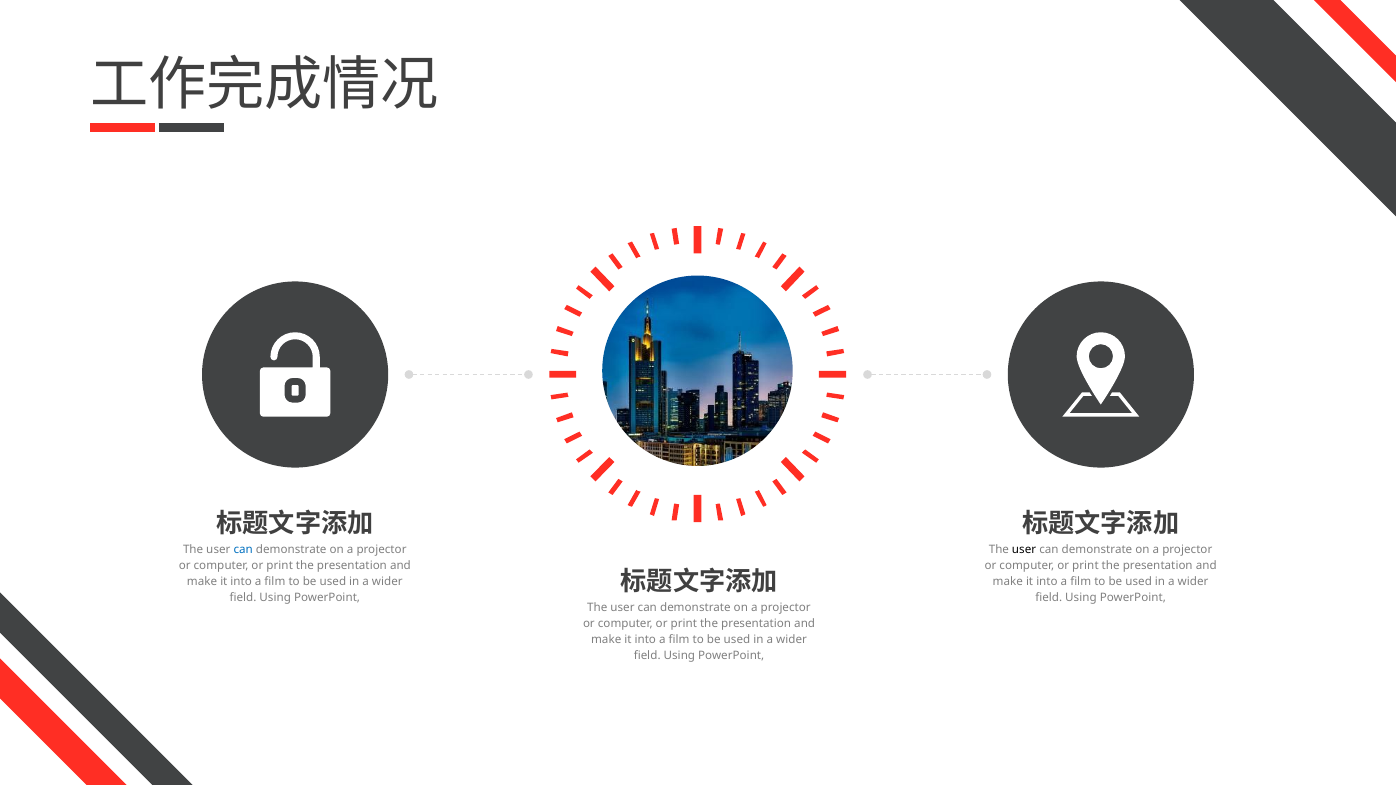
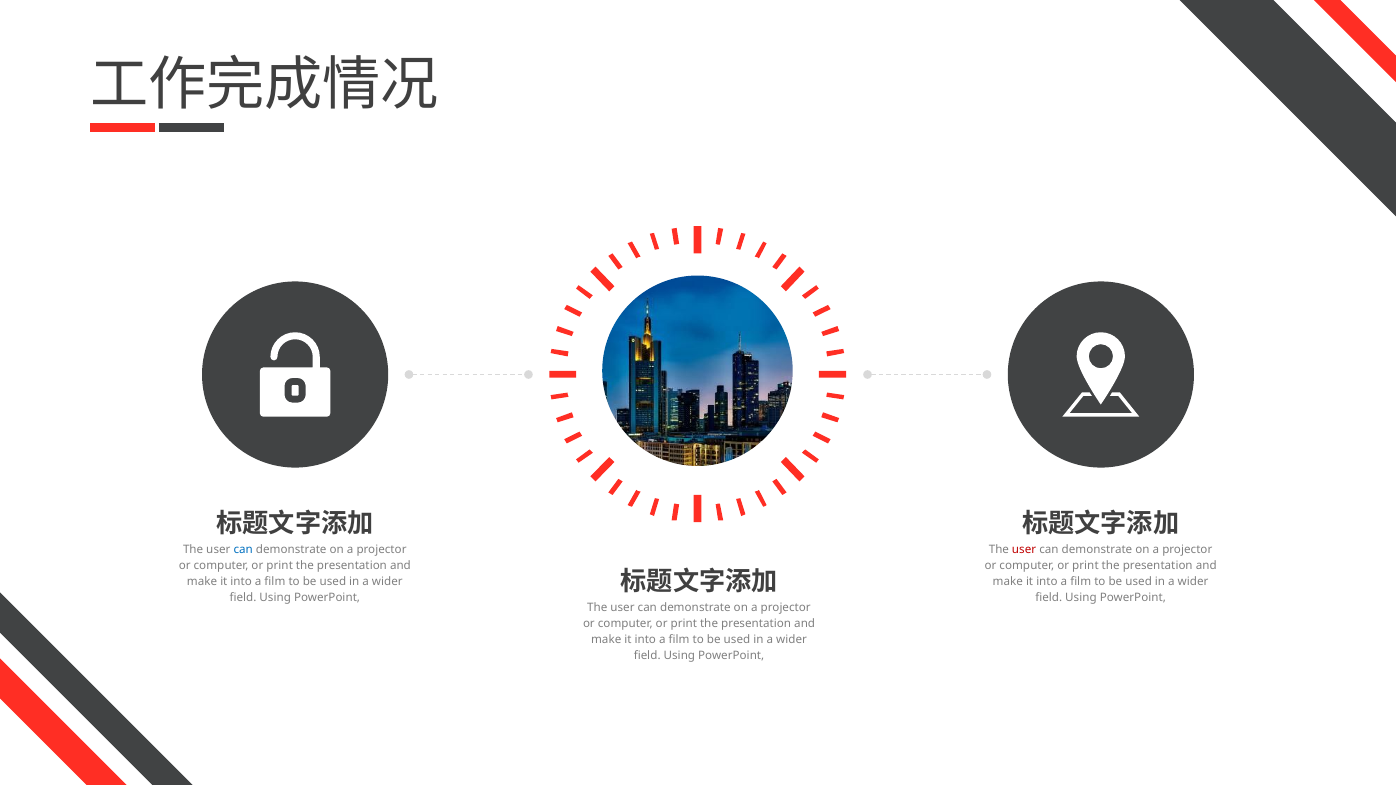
user colour: black -> red (1024, 550)
